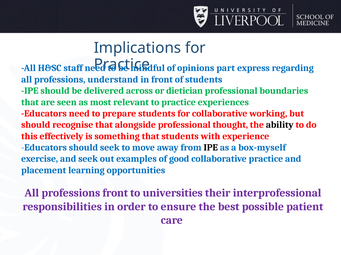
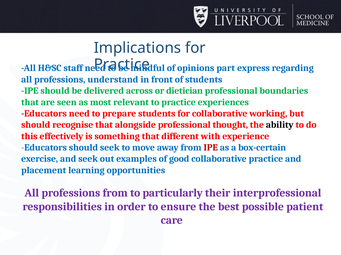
that students: students -> different (180, 137)
IPE colour: black -> red (211, 148)
box-myself: box-myself -> box-certain (262, 148)
professions front: front -> from (115, 194)
universities: universities -> particularly (173, 194)
